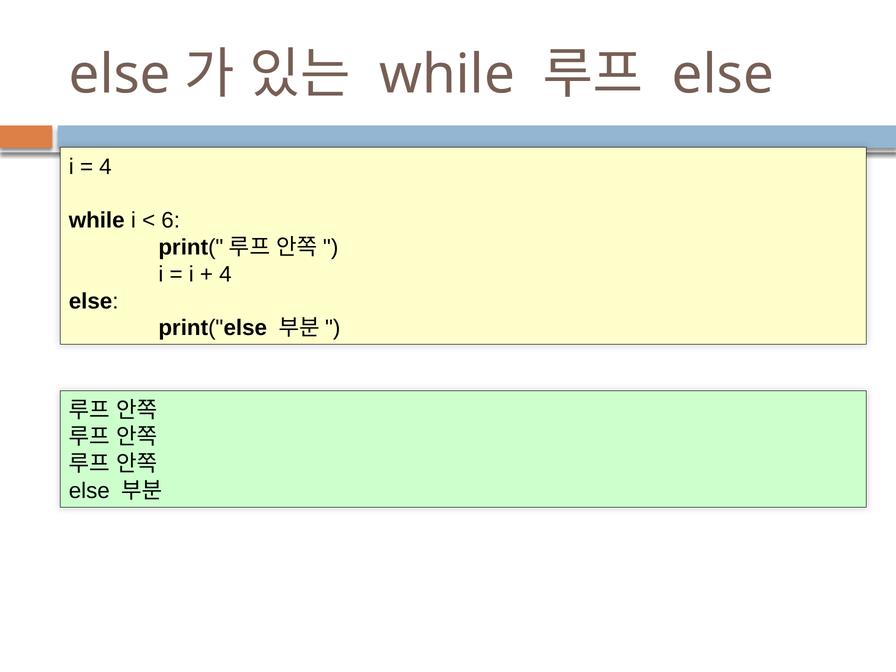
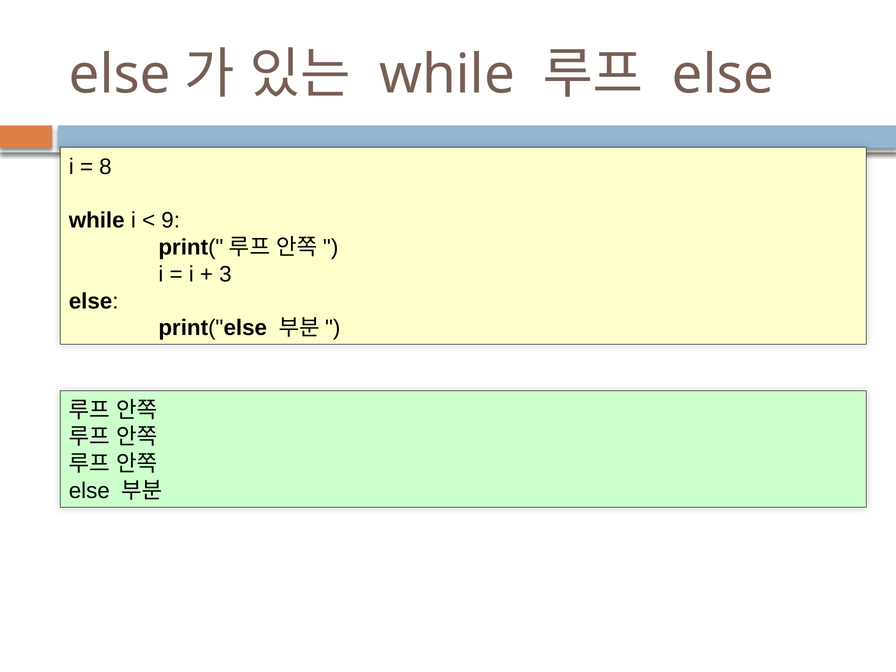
4: 4 -> 8 (105, 167)
6: 6 -> 9 (171, 220)
4: 4 -> 3 (225, 274)
